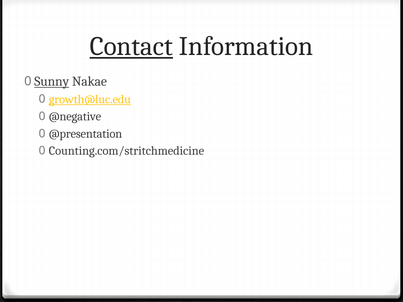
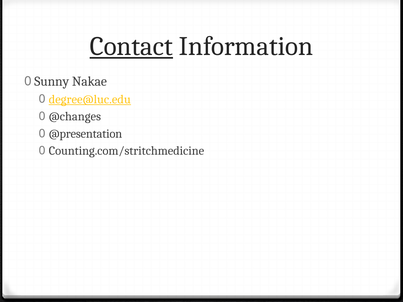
Sunny underline: present -> none (52, 82)
growth@luc.edu: growth@luc.edu -> degree@luc.edu (90, 99)
@negative: @negative -> @changes (75, 117)
